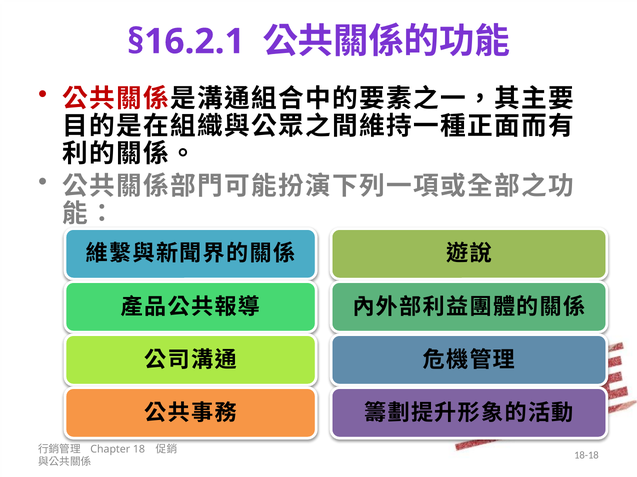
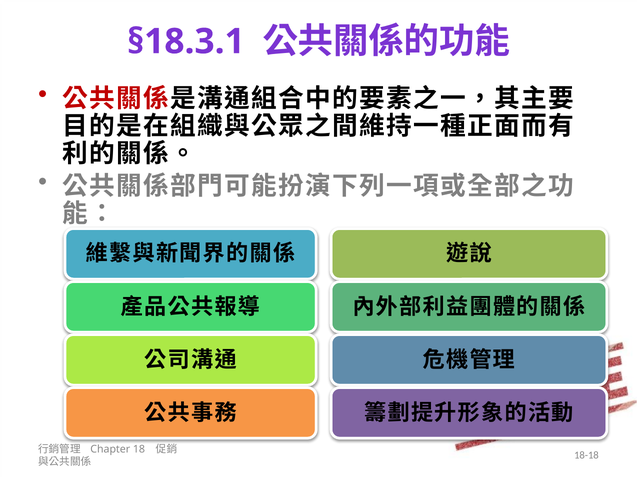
§16.2.1: §16.2.1 -> §18.3.1 (186, 42)
